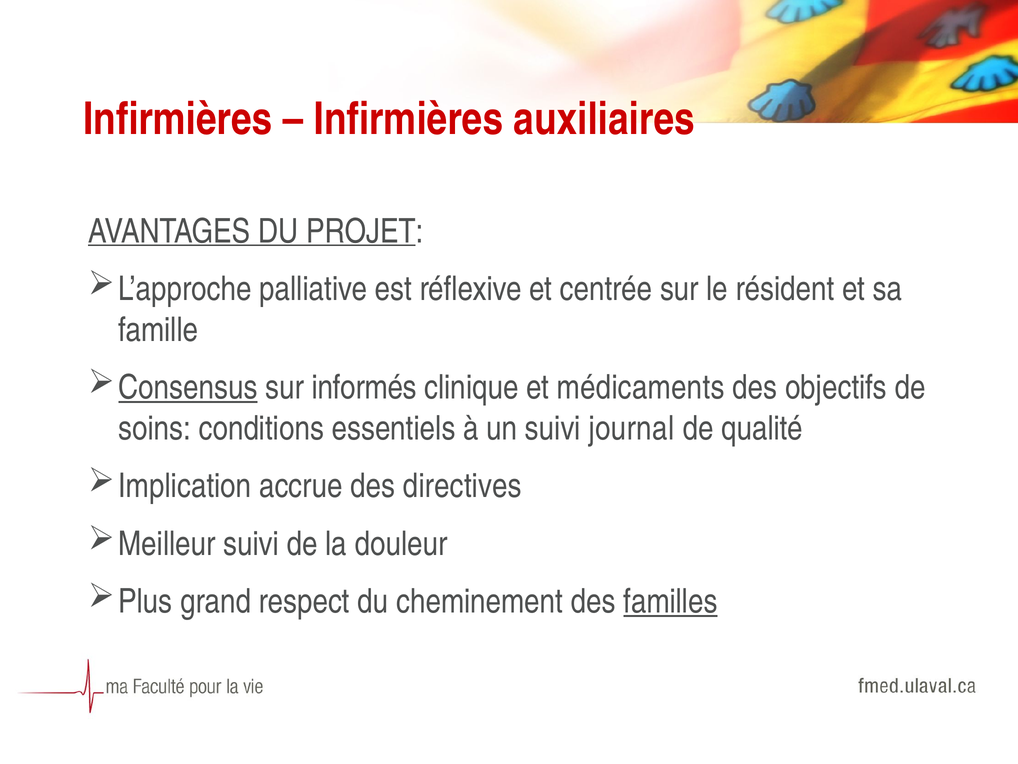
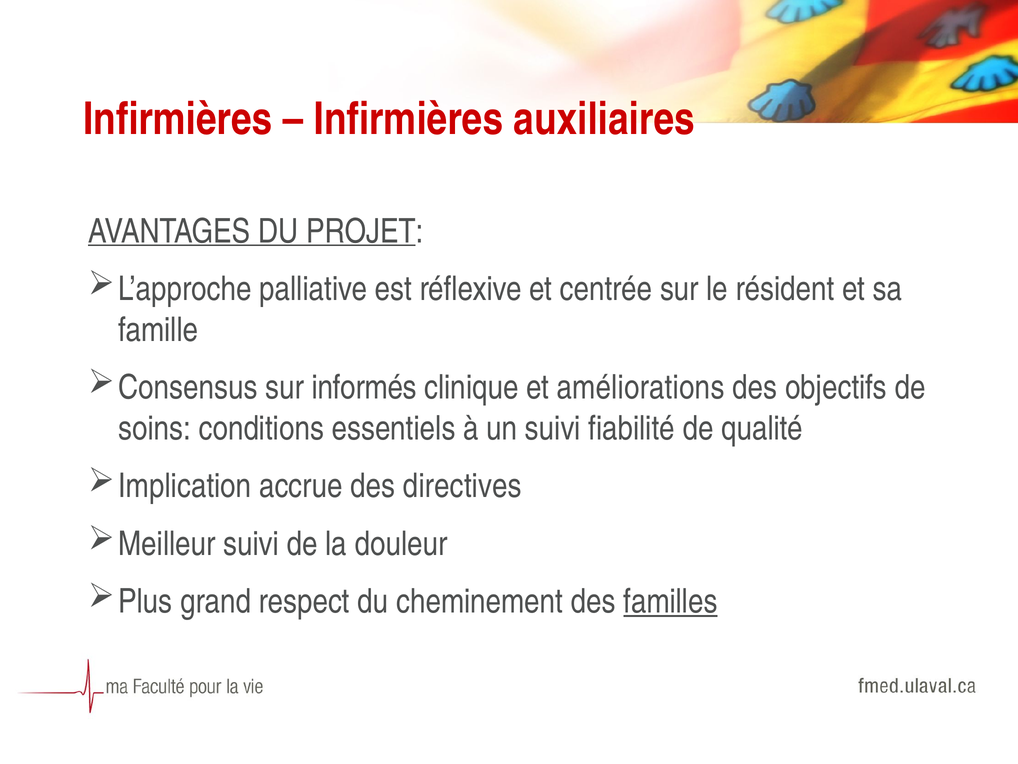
Consensus underline: present -> none (188, 387)
médicaments: médicaments -> améliorations (641, 387)
journal: journal -> fiabilité (632, 428)
